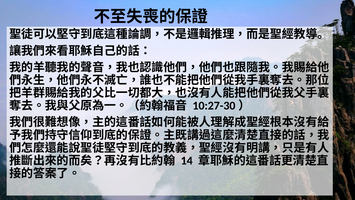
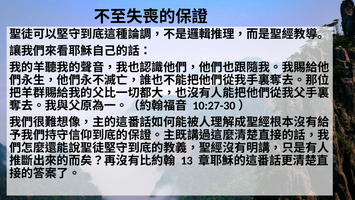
14: 14 -> 13 (187, 160)
